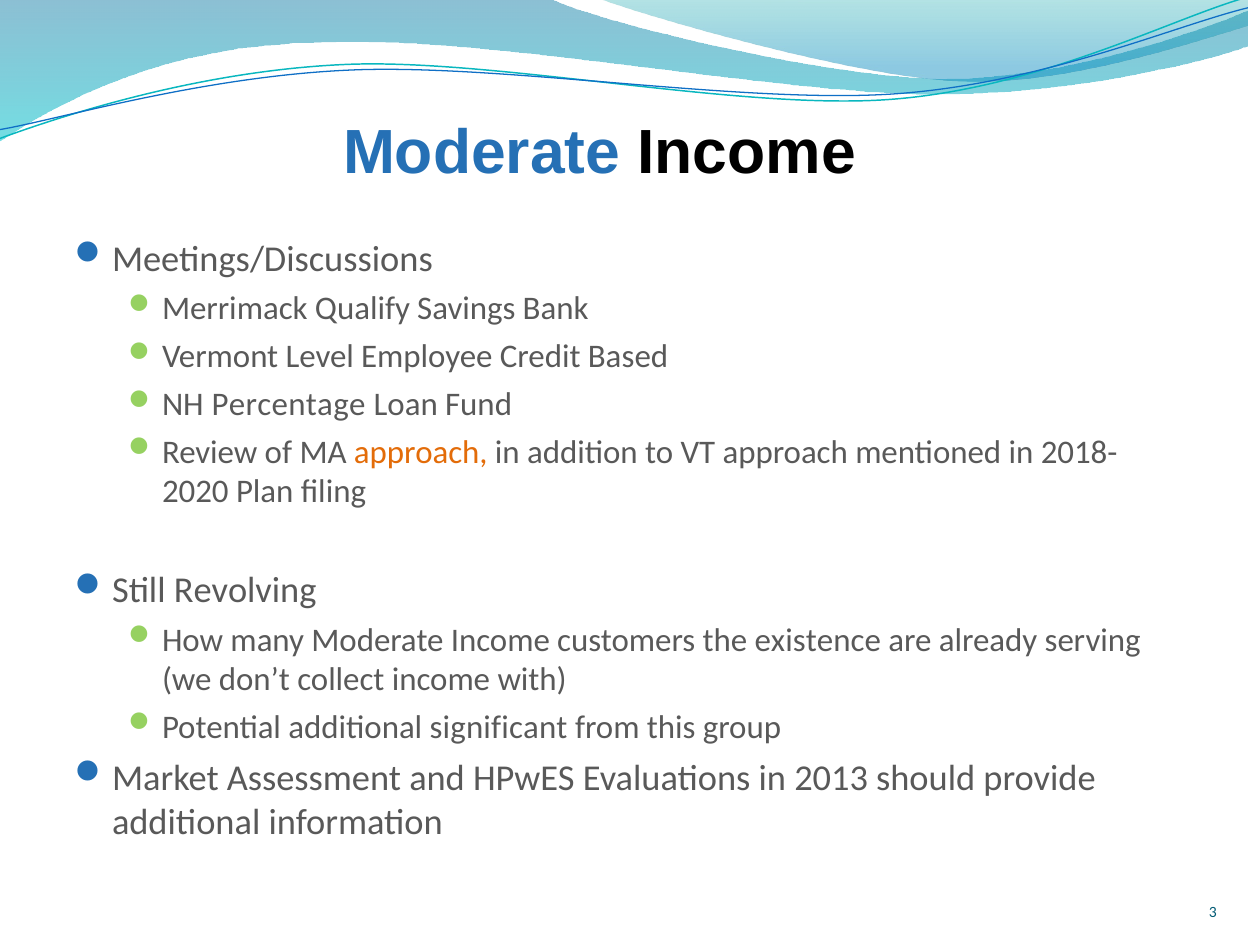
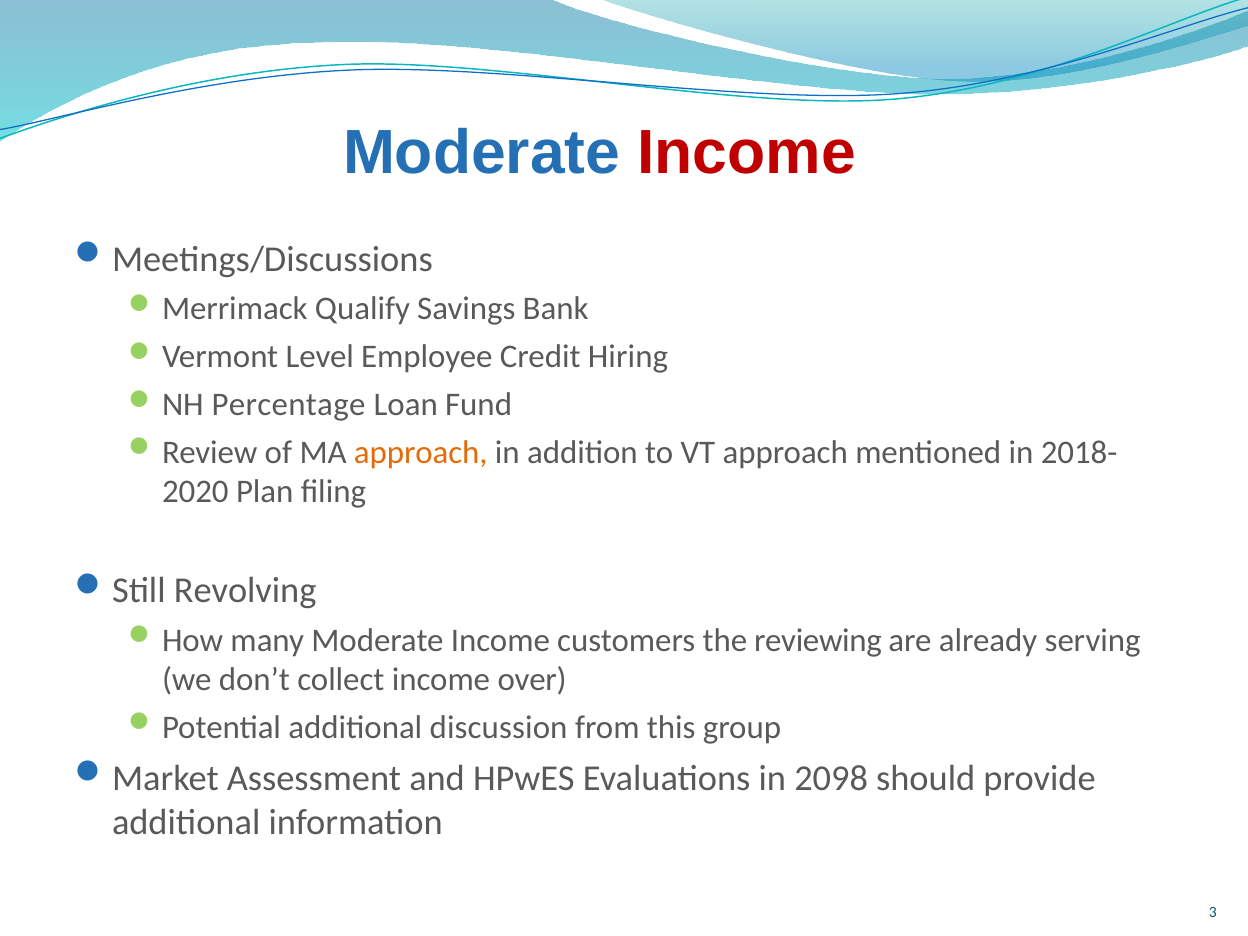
Income colour: black -> red (747, 153)
Based: Based -> Hiring (628, 357)
existence: existence -> reviewing (818, 640)
with: with -> over (532, 680)
significant: significant -> discussion (499, 728)
2013: 2013 -> 2098 (831, 778)
